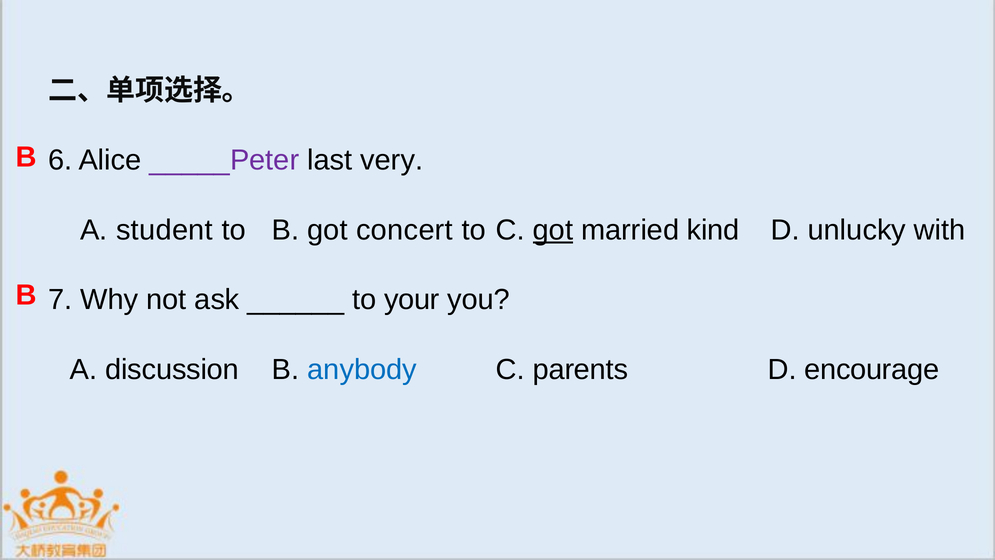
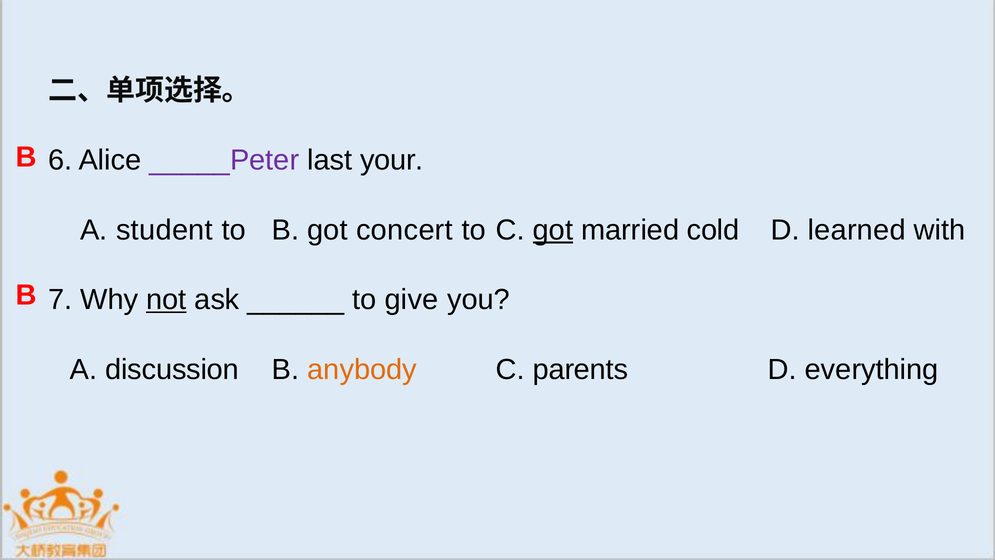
very: very -> your (392, 160)
kind: kind -> cold (713, 230)
unlucky: unlucky -> learned (857, 230)
not underline: none -> present (166, 300)
your: your -> give (412, 300)
anybody colour: blue -> orange (362, 369)
encourage: encourage -> everything (872, 369)
